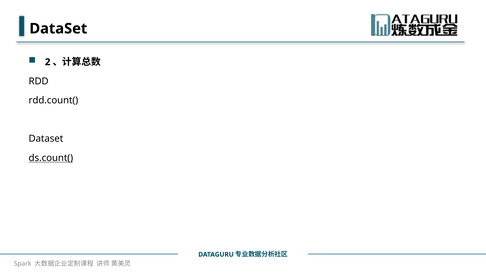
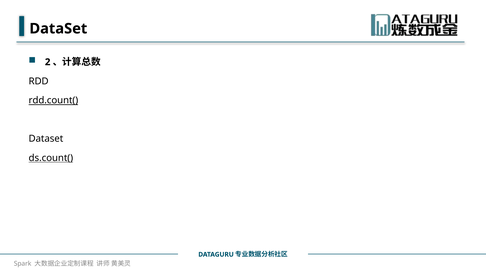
rdd.count( underline: none -> present (53, 100)
